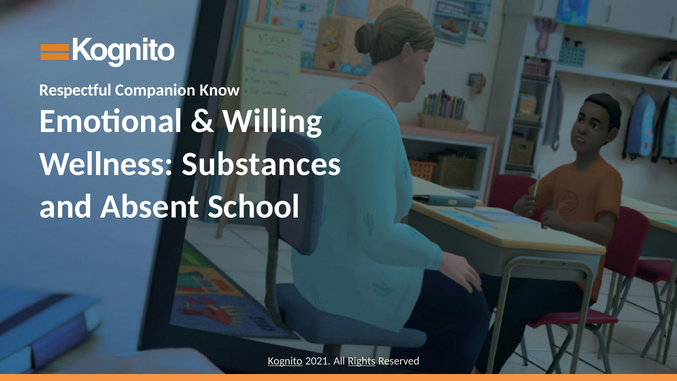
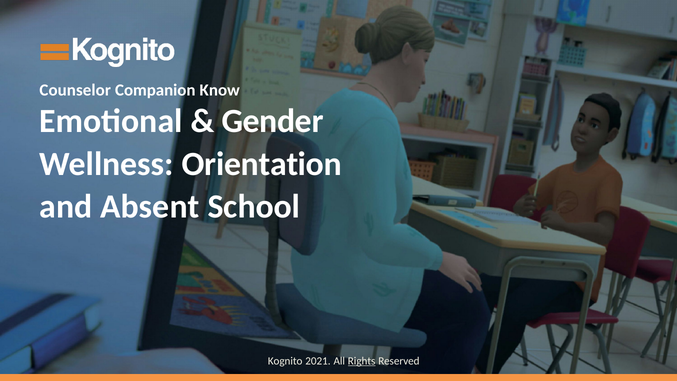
Respectful: Respectful -> Counselor (75, 90)
Willing: Willing -> Gender (273, 121)
Substances: Substances -> Orientation (262, 164)
Kognito underline: present -> none (285, 361)
